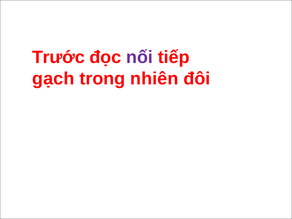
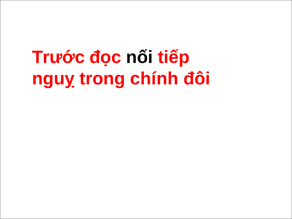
nối colour: purple -> black (140, 57)
gạch: gạch -> nguỵ (53, 79)
nhiên: nhiên -> chính (154, 79)
